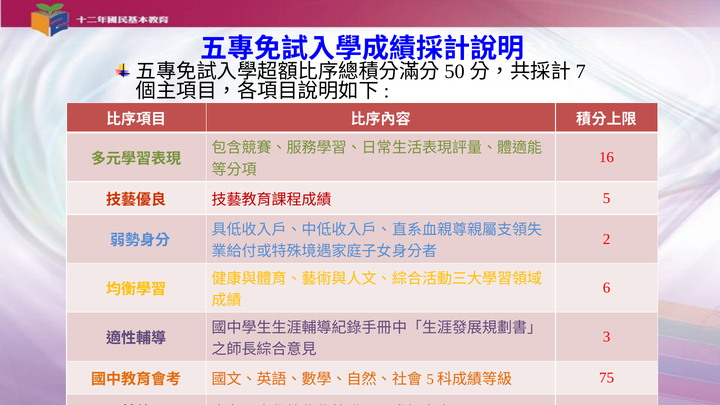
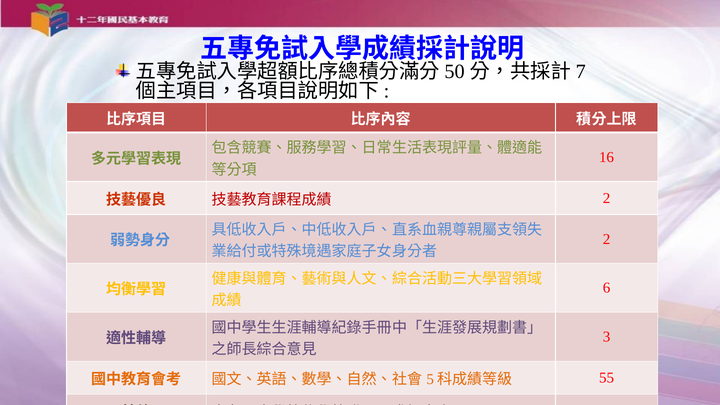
5: 5 -> 2 (607, 198)
75: 75 -> 55 (607, 378)
